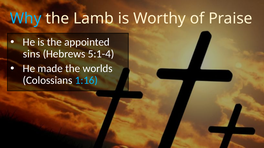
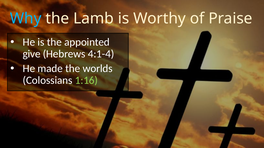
sins: sins -> give (32, 54)
5:1-4: 5:1-4 -> 4:1-4 (101, 54)
1:16 colour: light blue -> light green (86, 81)
